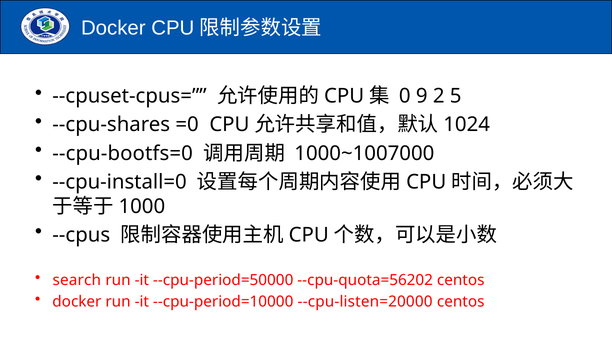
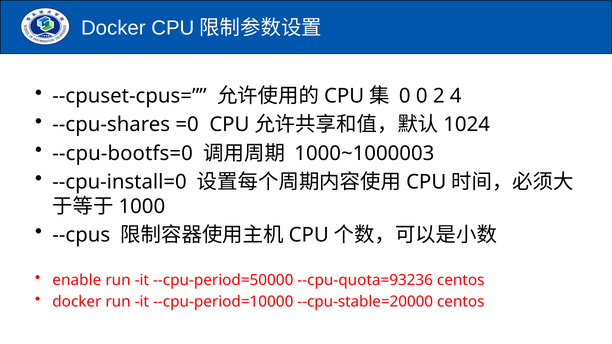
0 9: 9 -> 0 (422, 96)
5: 5 -> 4 (456, 96)
1000~1007000: 1000~1007000 -> 1000~1000003 (364, 153)
search: search -> enable (77, 281)
--cpu-quota=56202: --cpu-quota=56202 -> --cpu-quota=93236 (365, 281)
--cpu-listen=20000: --cpu-listen=20000 -> --cpu-stable=20000 (365, 302)
